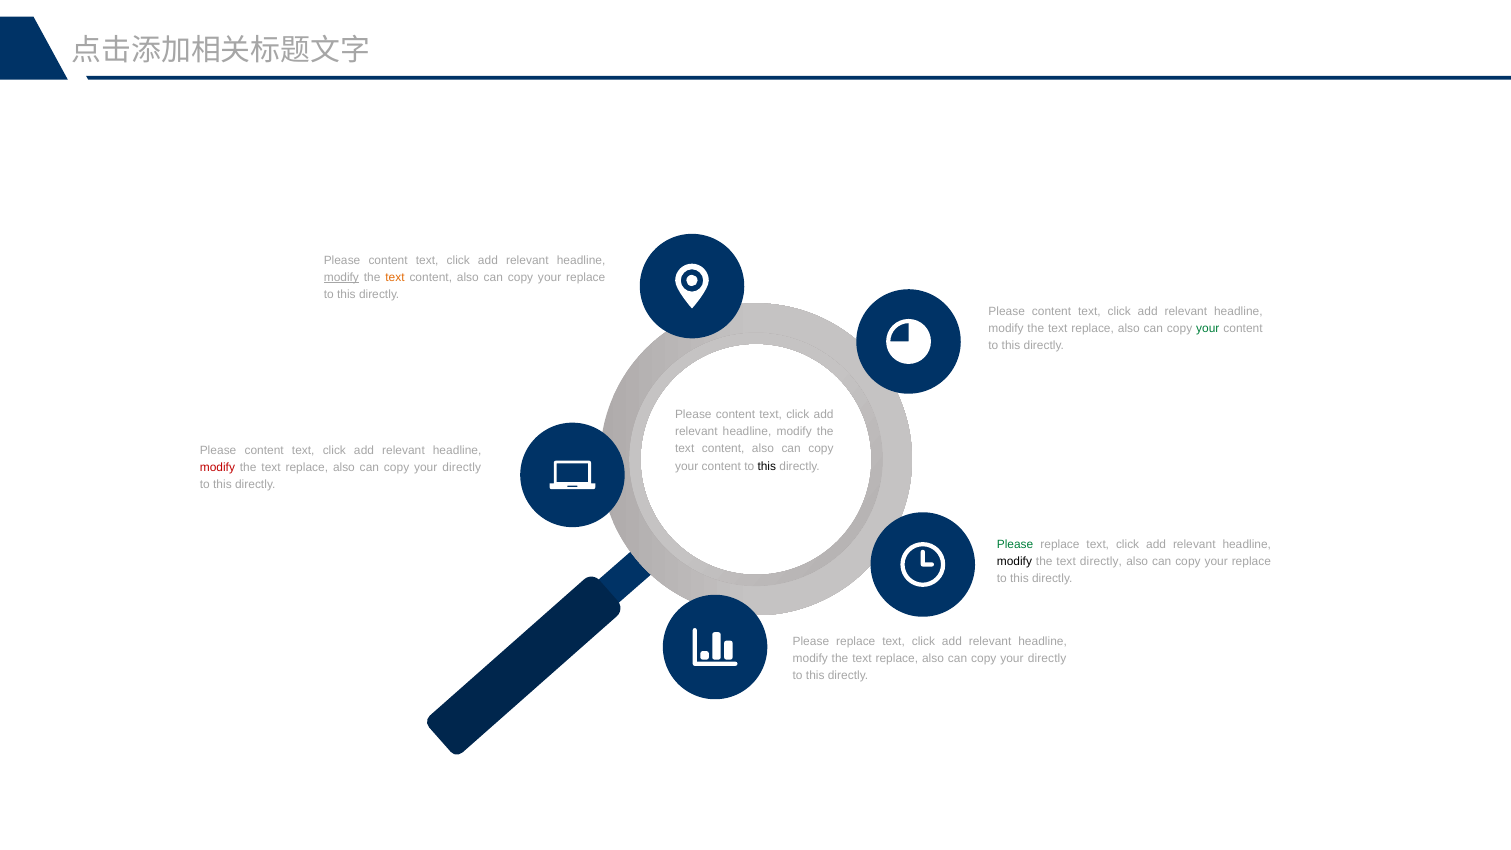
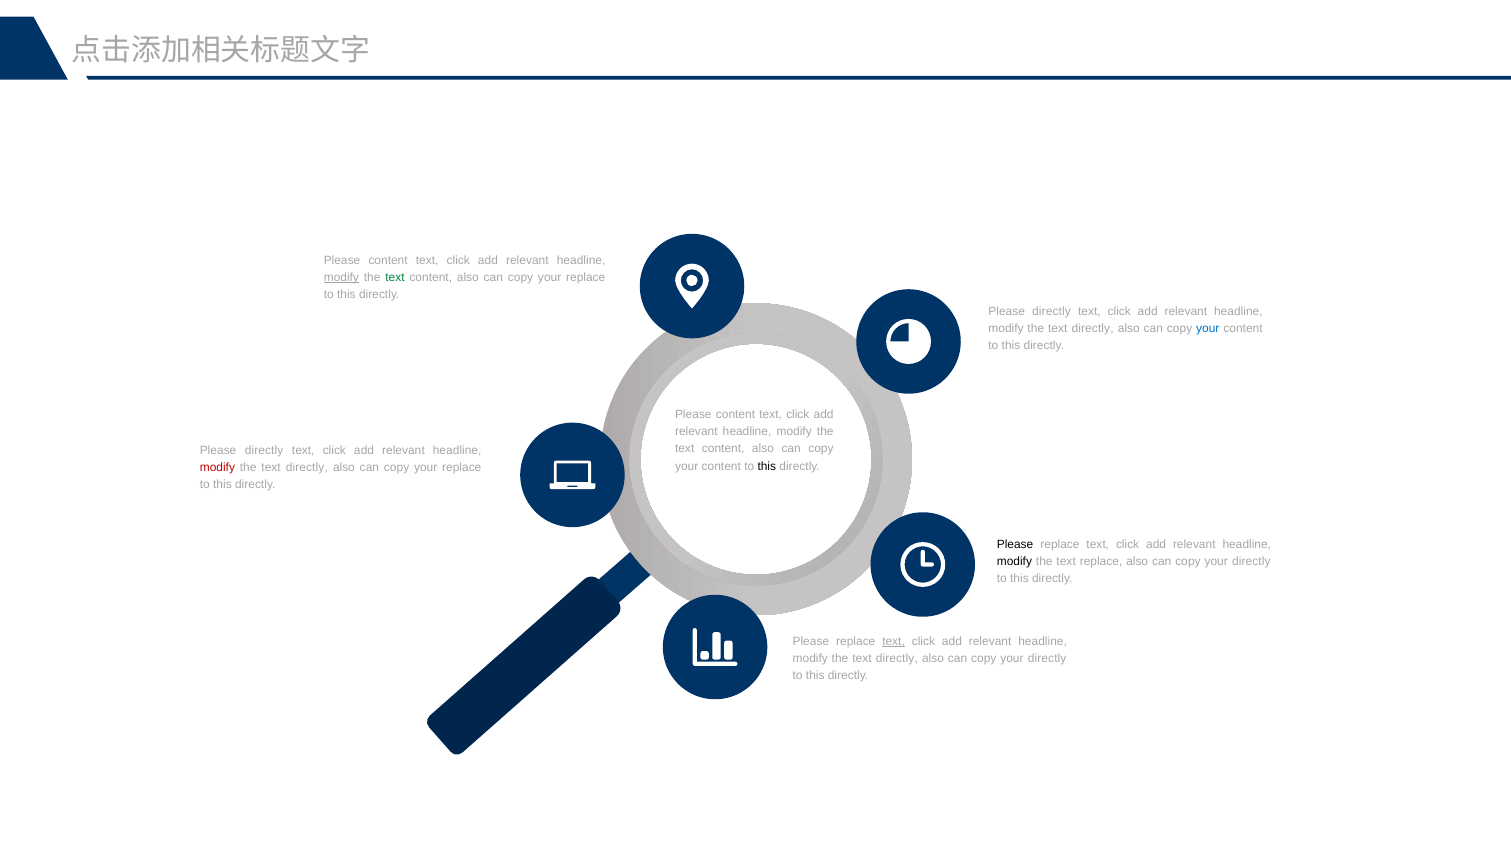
text colour: orange -> green (395, 278)
content: content -> directly (1051, 311)
replace: replace -> directly (1093, 328)
your colour: green -> blue (1208, 328)
content: content -> directly (264, 450)
replace: replace -> directly (307, 467)
directly: directly -> replace (462, 467)
Please colour: green -> black (1015, 544)
text directly: directly -> replace (1101, 561)
replace: replace -> directly (1251, 561)
text underline: none -> present (894, 642)
replace: replace -> directly (897, 659)
